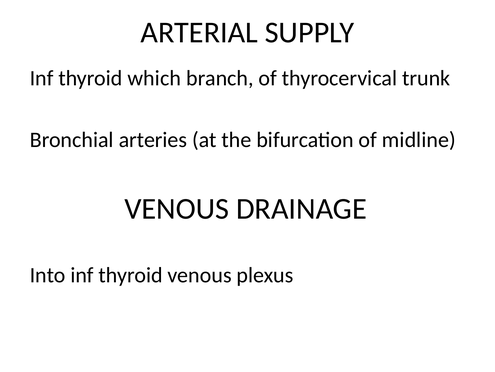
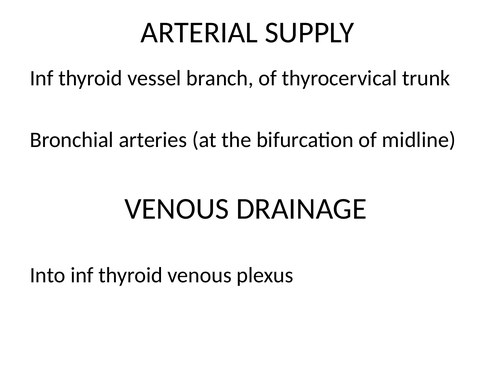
which: which -> vessel (154, 78)
